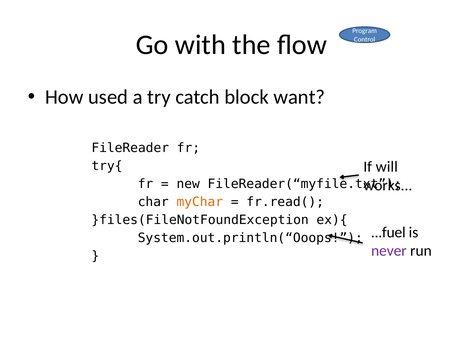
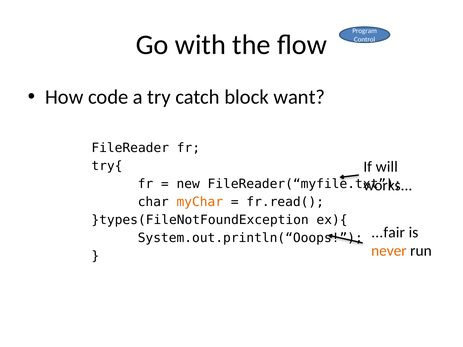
used: used -> code (108, 97)
}files(FileNotFoundException: }files(FileNotFoundException -> }types(FileNotFoundException (200, 220)
...fuel: ...fuel -> ...fair (388, 233)
never colour: purple -> orange (389, 251)
